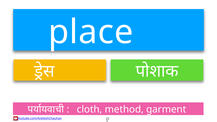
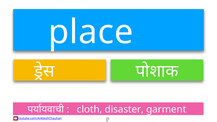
method: method -> disaster (124, 109)
